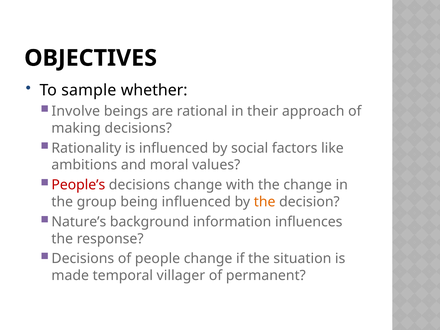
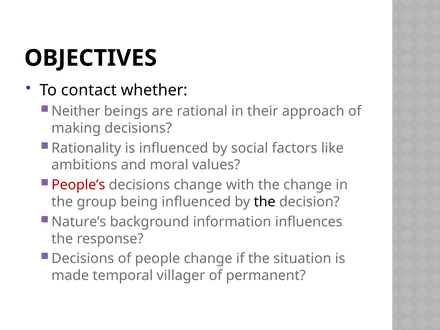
sample: sample -> contact (89, 90)
Involve: Involve -> Neither (76, 111)
the colour: orange -> black (265, 202)
